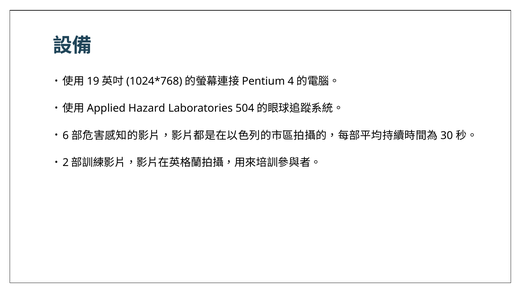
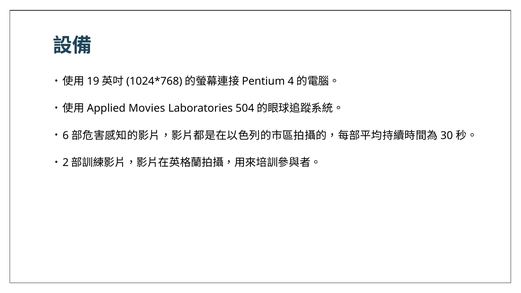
Hazard: Hazard -> Movies (147, 108)
